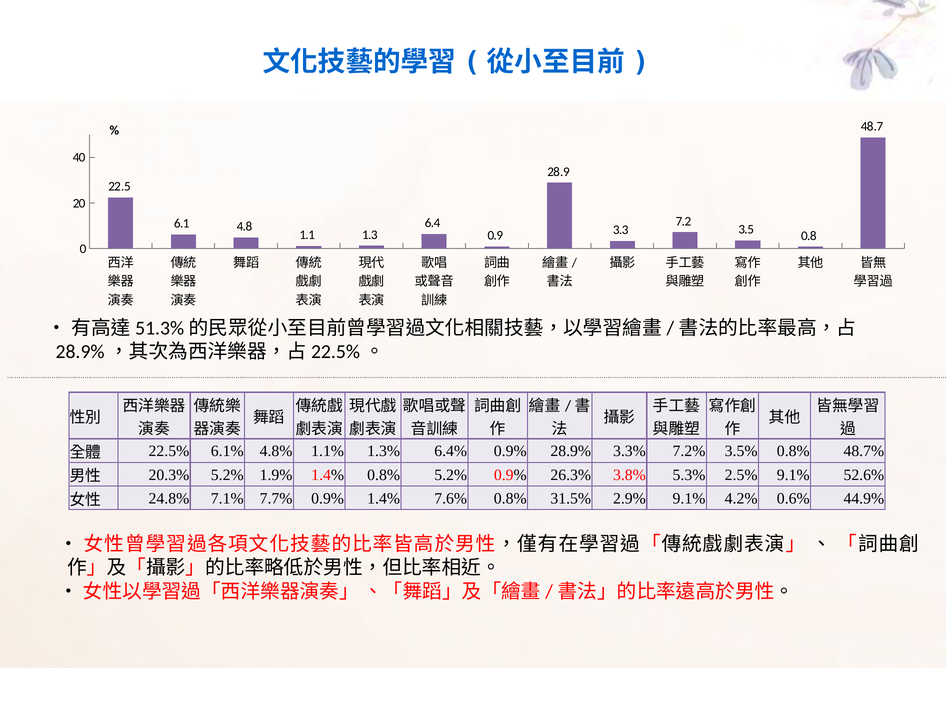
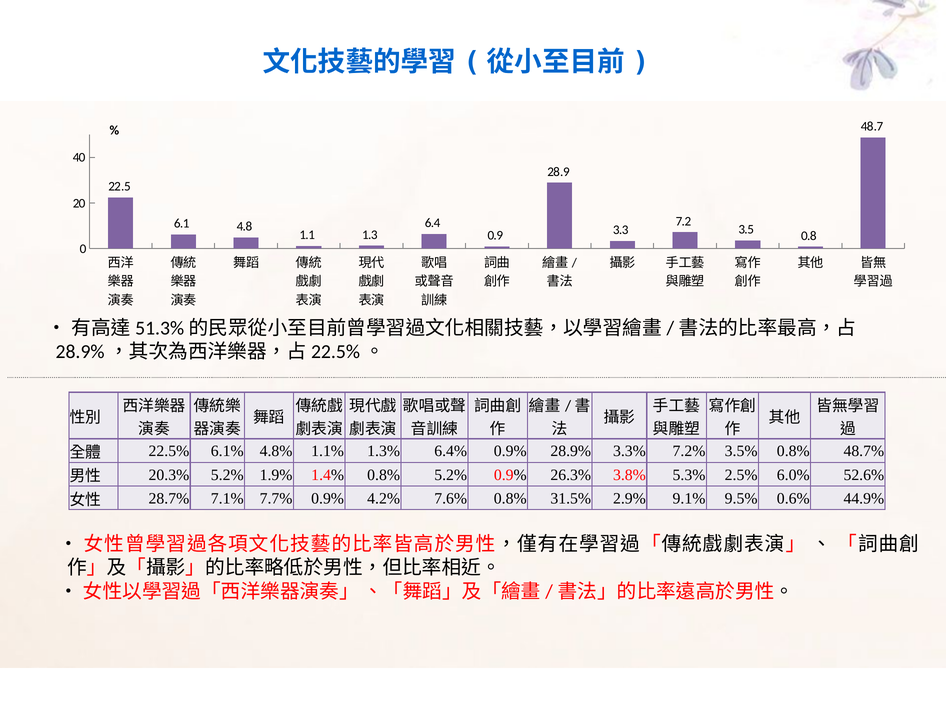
2.5% 9.1%: 9.1% -> 6.0% (793, 474)
24.8%: 24.8% -> 28.7% (169, 498)
0.9% 1.4%: 1.4% -> 4.2% (384, 498)
4.2%: 4.2% -> 9.5% (741, 498)
